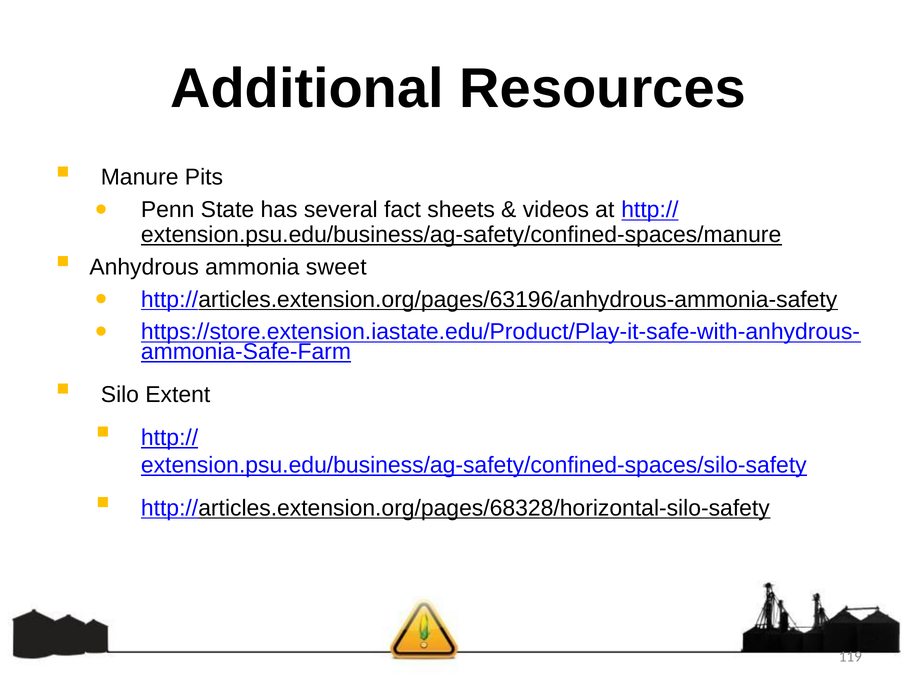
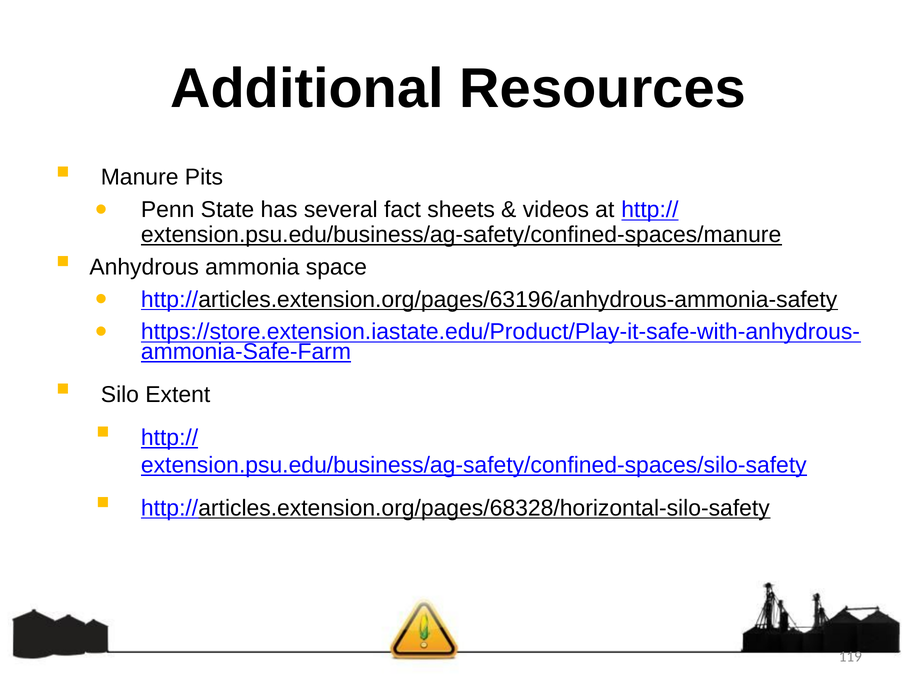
sweet: sweet -> space (336, 267)
